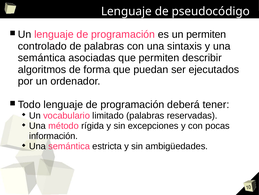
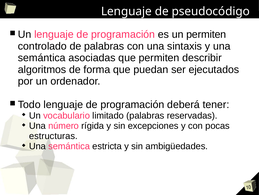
método: método -> número (64, 125)
información: información -> estructuras (53, 136)
